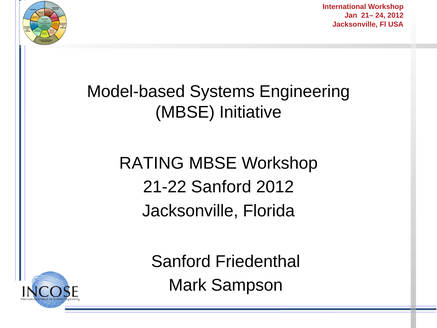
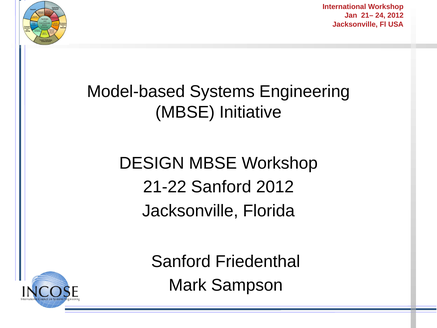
RATING: RATING -> DESIGN (152, 163)
